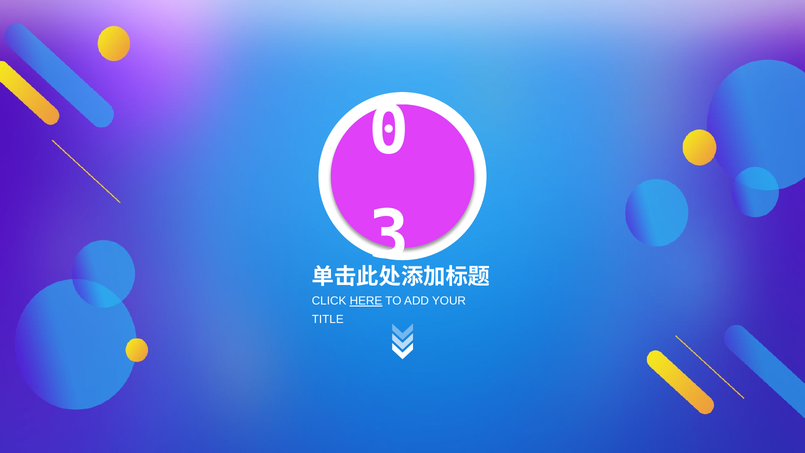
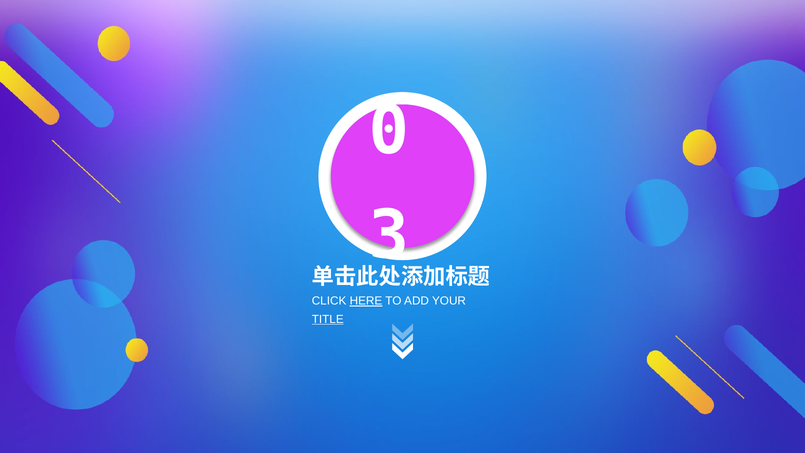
TITLE underline: none -> present (328, 319)
